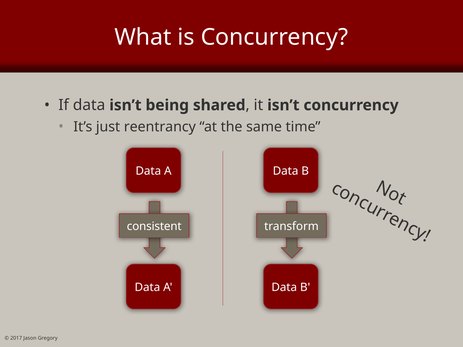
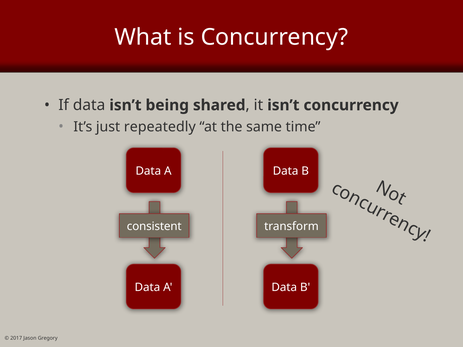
reentrancy: reentrancy -> repeatedly (160, 127)
